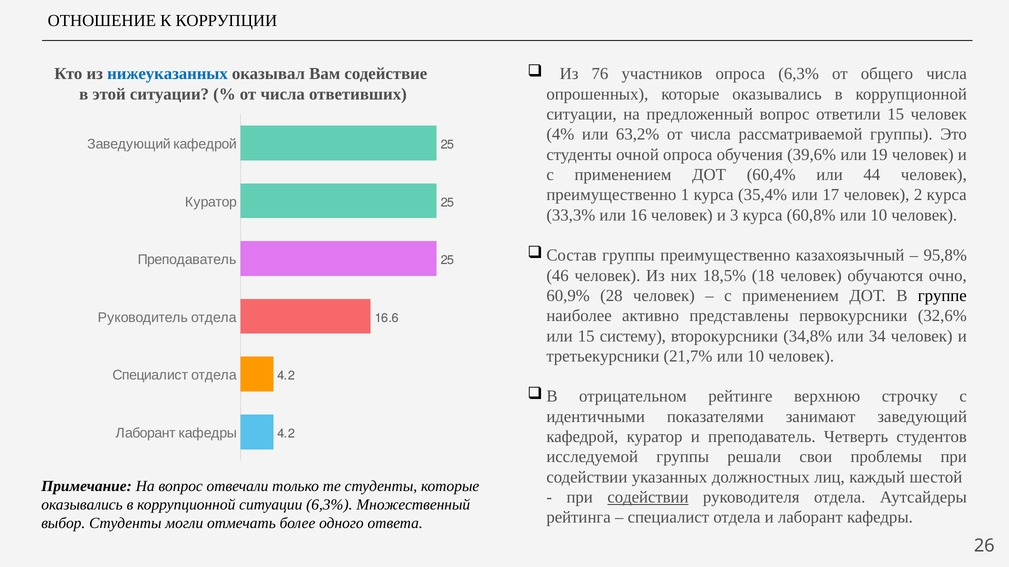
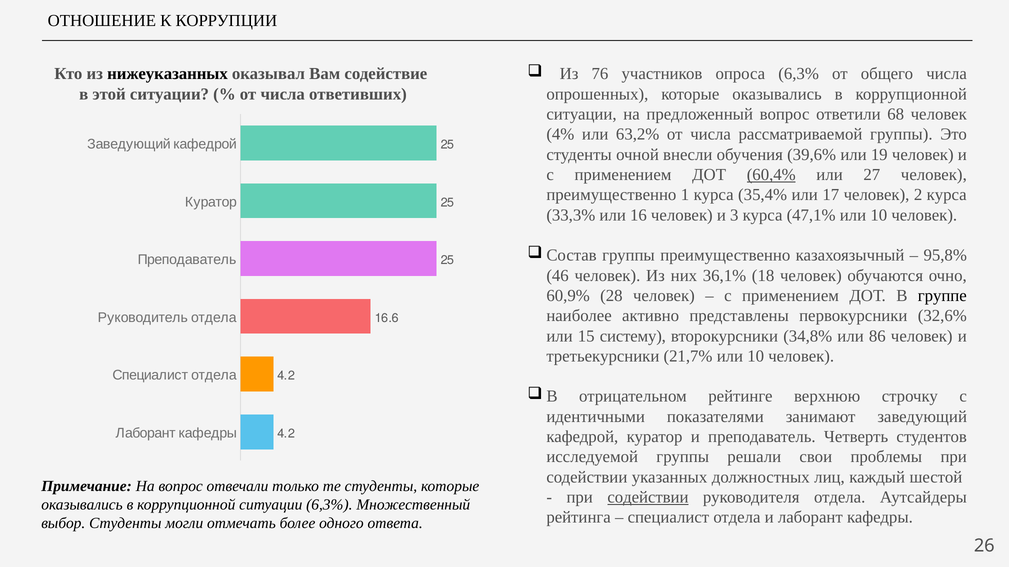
нижеуказанных colour: blue -> black (167, 74)
ответили 15: 15 -> 68 (896, 114)
очной опроса: опроса -> внесли (688, 155)
60,4% underline: none -> present (771, 175)
44: 44 -> 27 (872, 175)
60,8%: 60,8% -> 47,1% (811, 215)
18,5%: 18,5% -> 36,1% (724, 276)
34: 34 -> 86 (877, 336)
